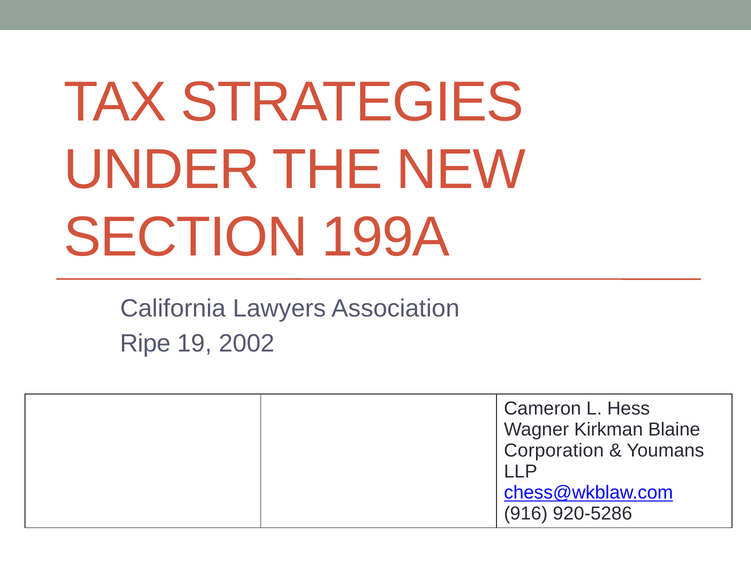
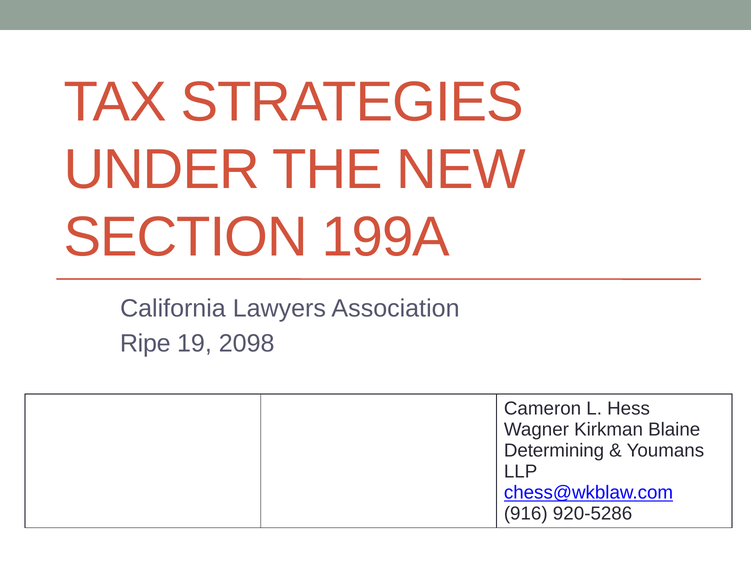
2002: 2002 -> 2098 (247, 343)
Corporation: Corporation -> Determining (554, 451)
